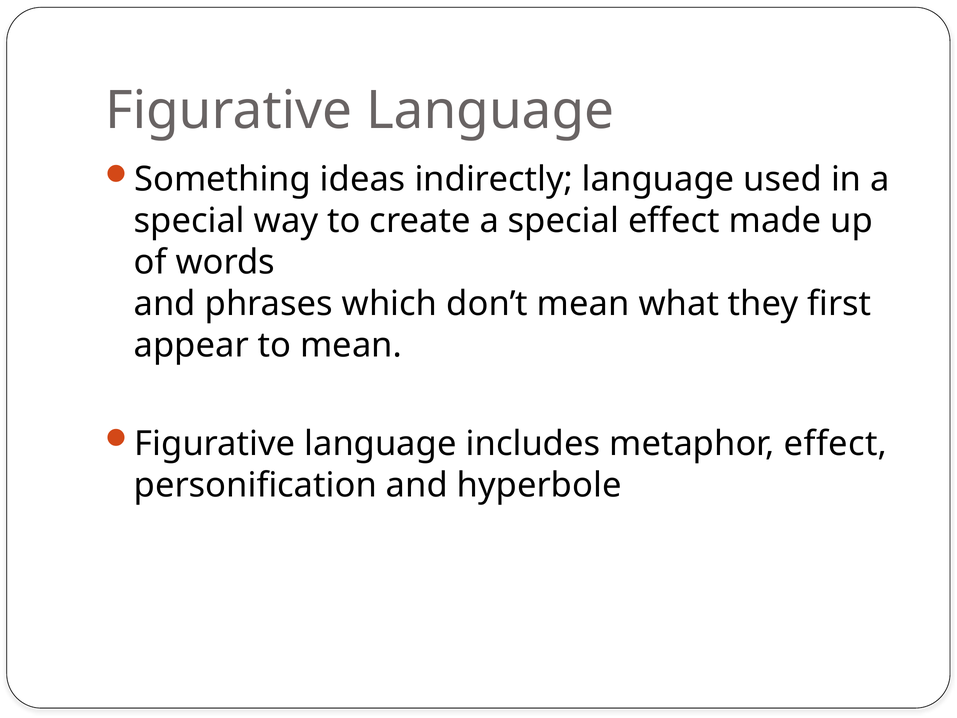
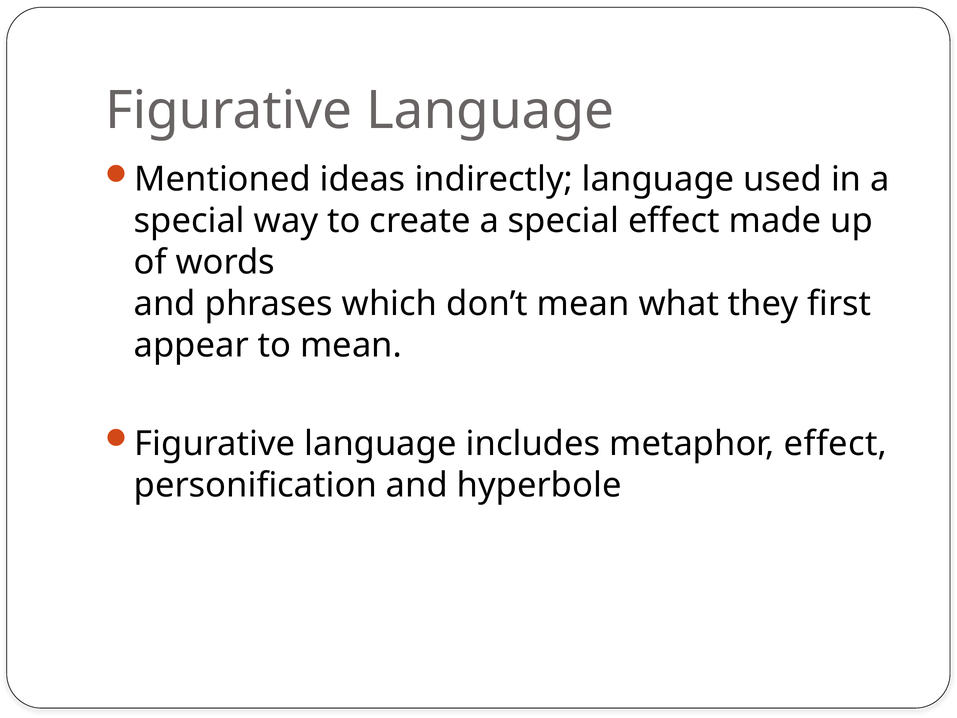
Something: Something -> Mentioned (223, 179)
